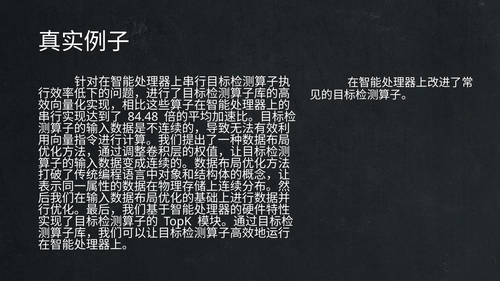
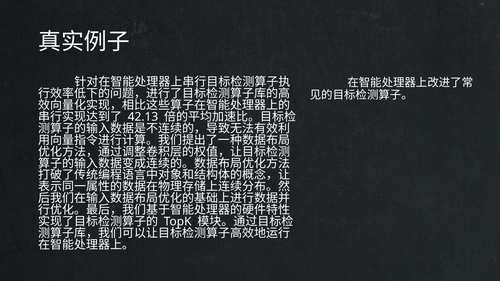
84.48: 84.48 -> 42.13 (143, 117)
